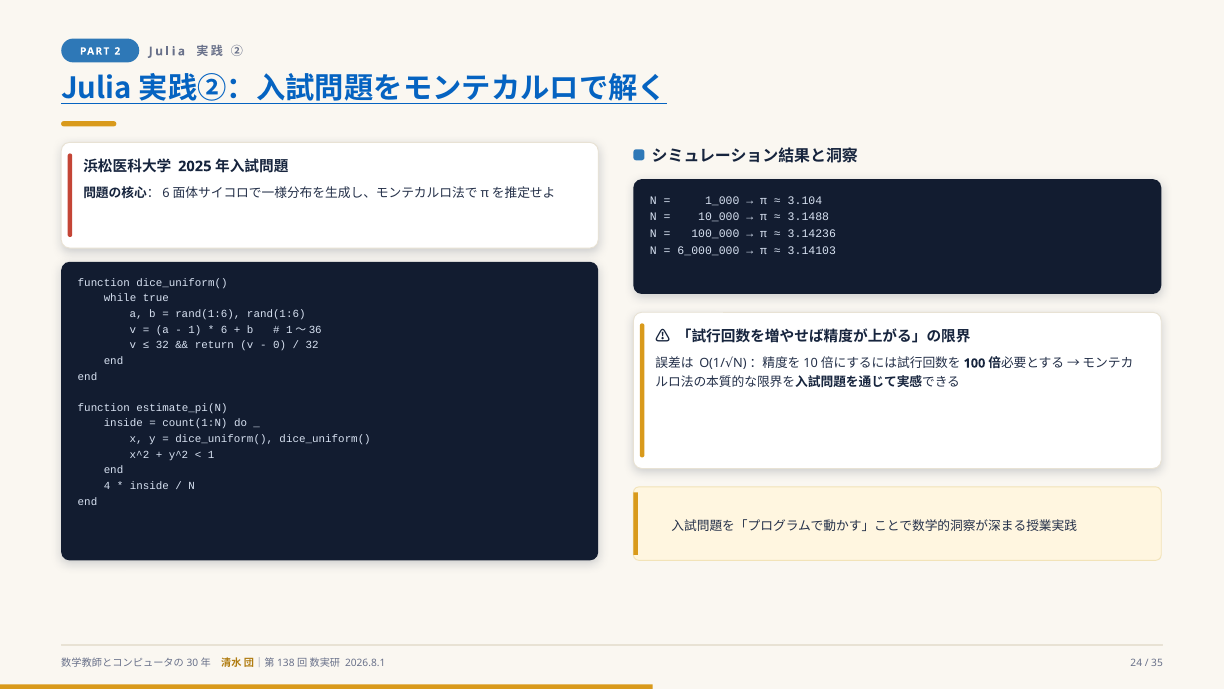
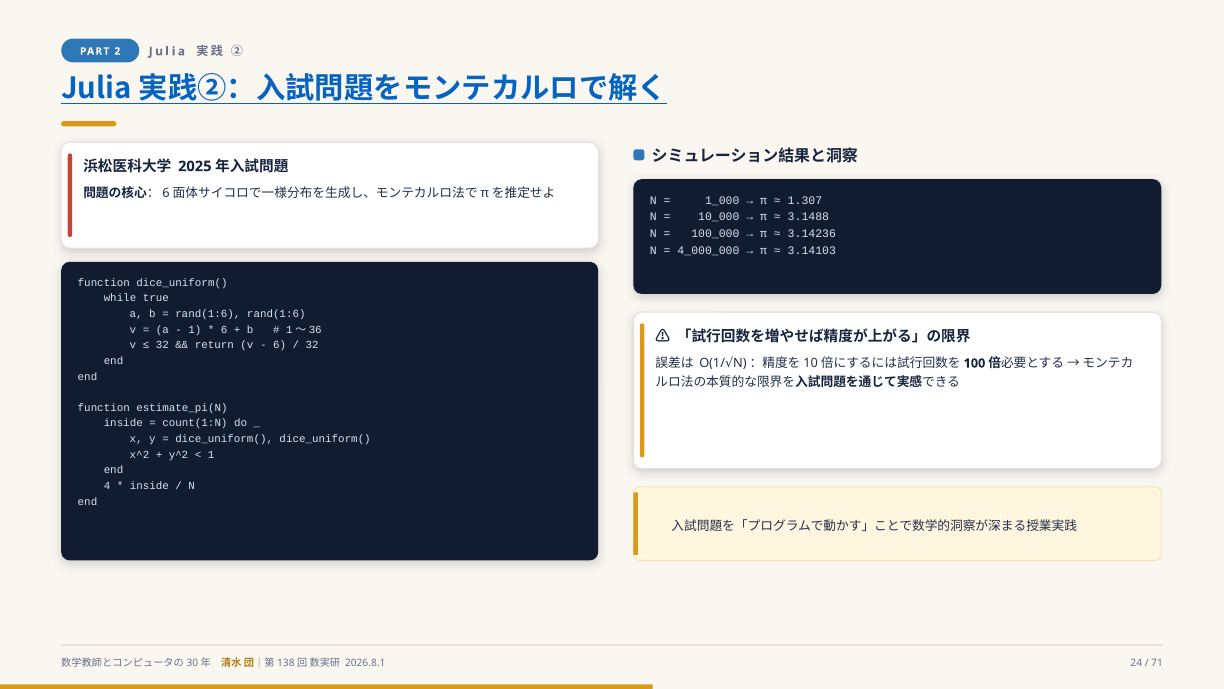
3.104: 3.104 -> 1.307 (805, 200)
6_000_000: 6_000_000 -> 4_000_000 (708, 250)
0: 0 -> 6 (280, 345)
35: 35 -> 71 (1157, 663)
